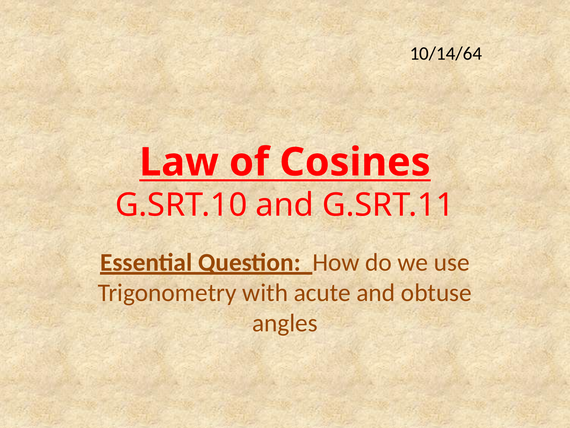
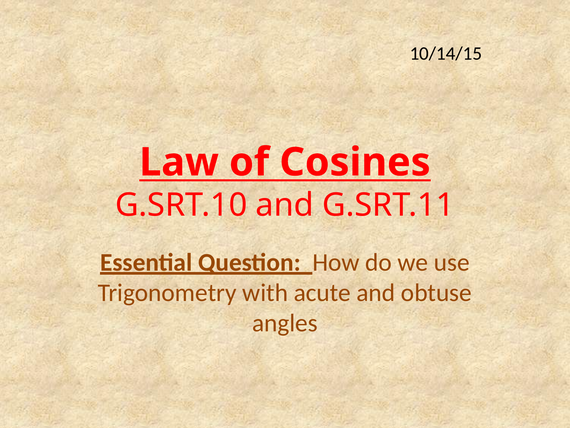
10/14/64: 10/14/64 -> 10/14/15 (446, 54)
